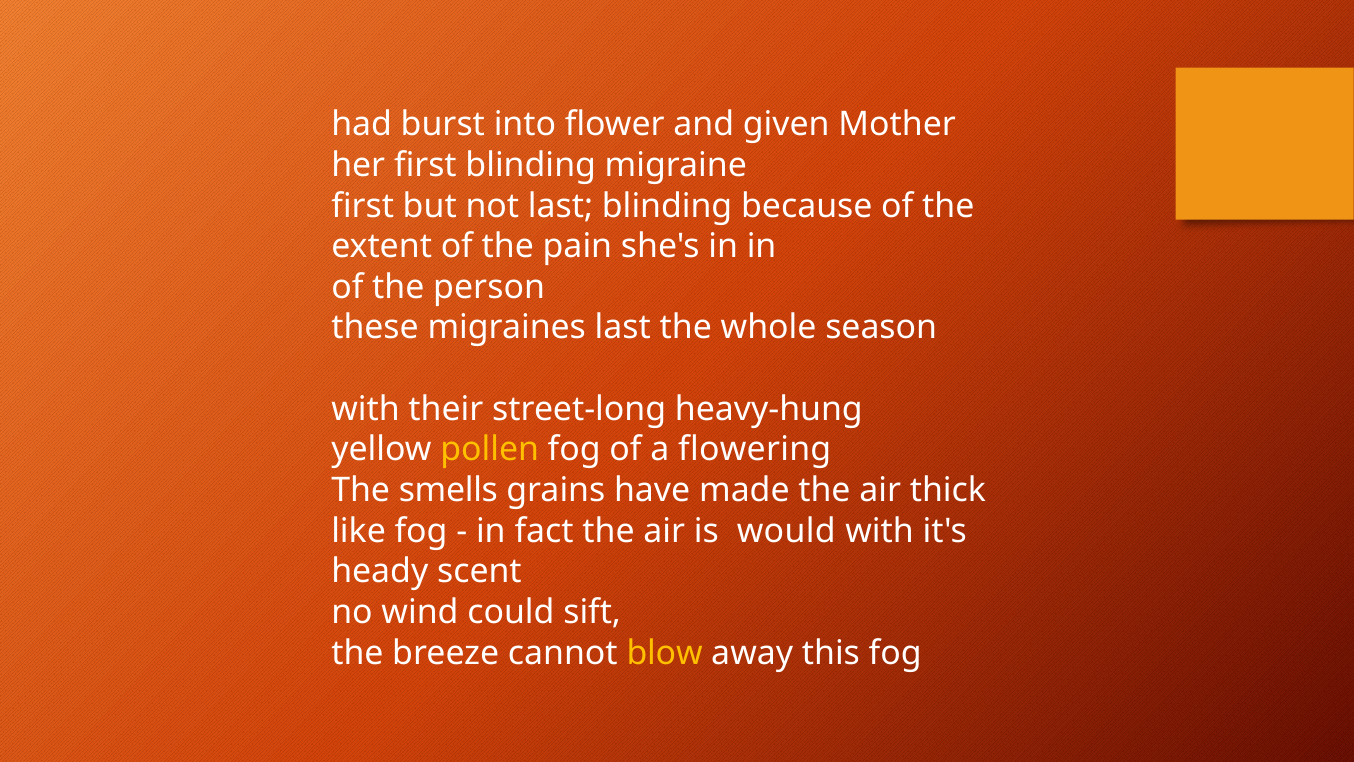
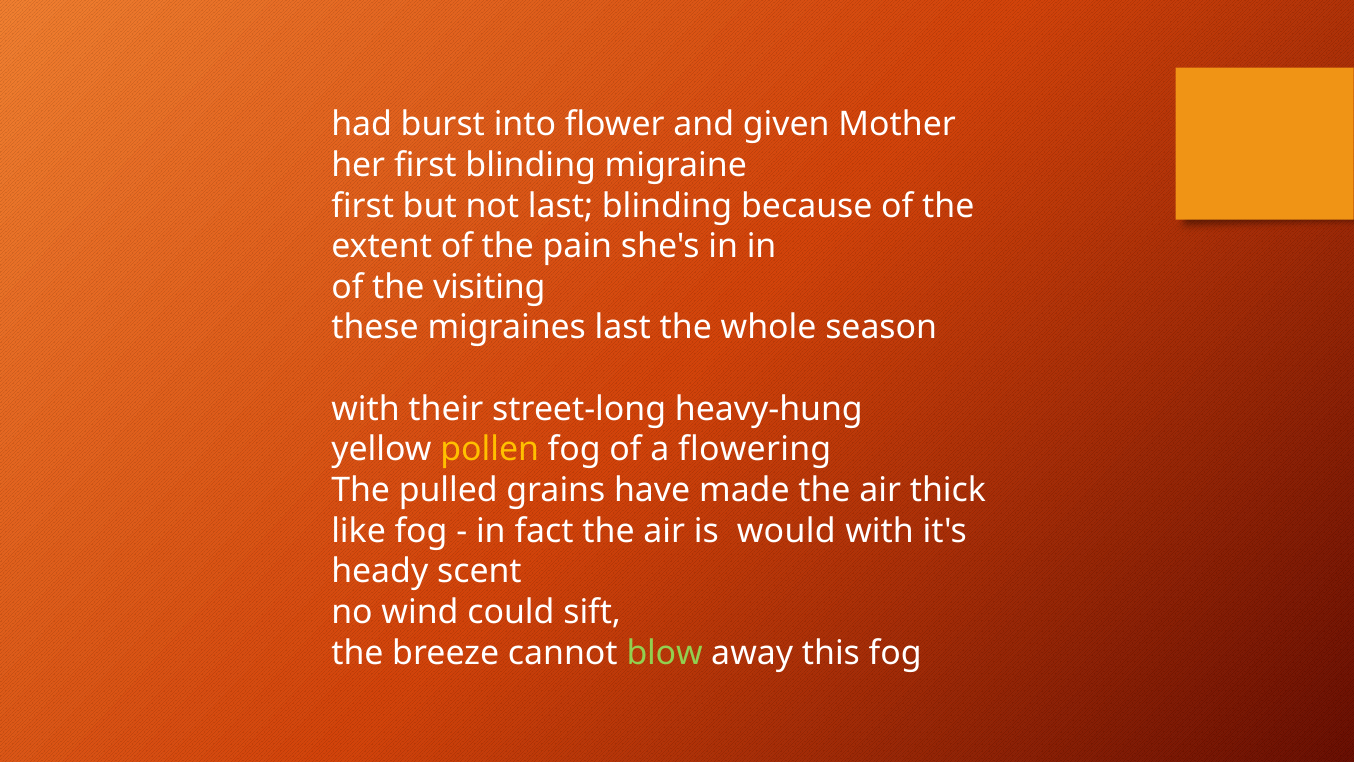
person: person -> visiting (489, 287)
smells: smells -> pulled (448, 490)
blow colour: yellow -> light green (665, 653)
